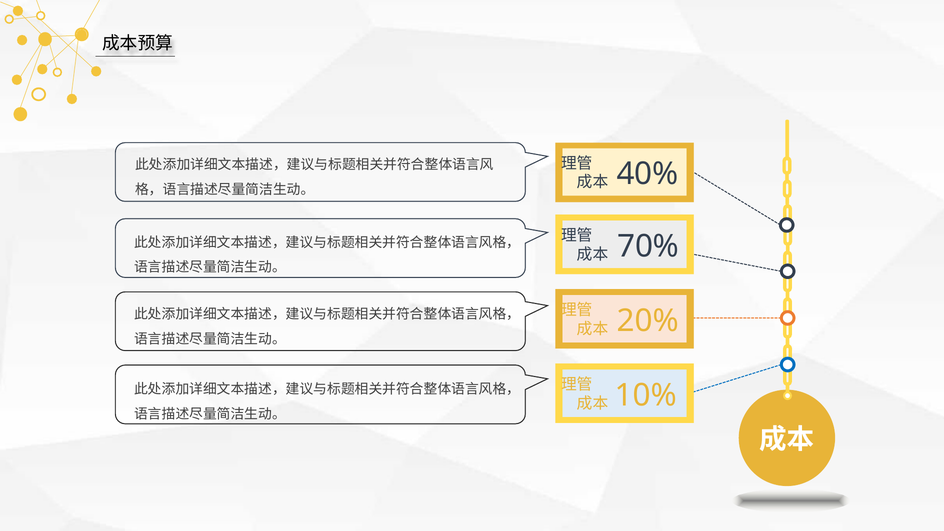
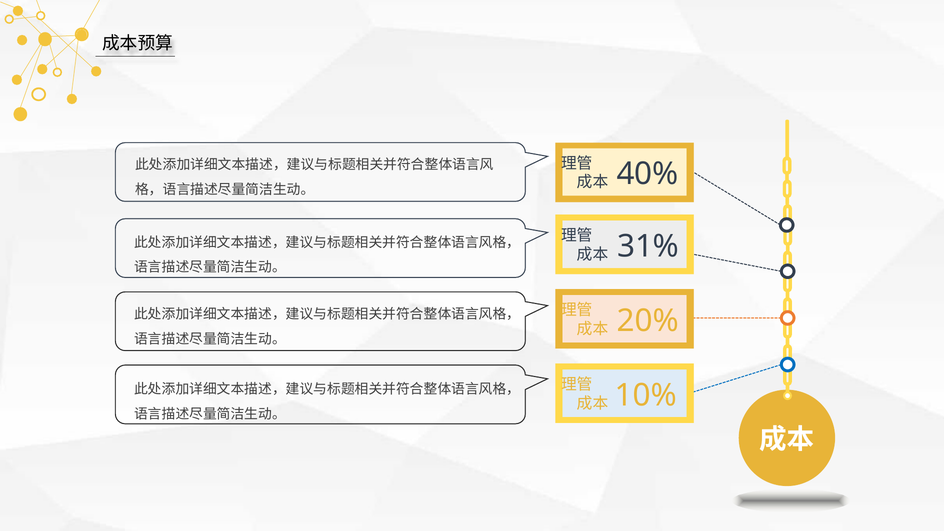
70%: 70% -> 31% (648, 246)
